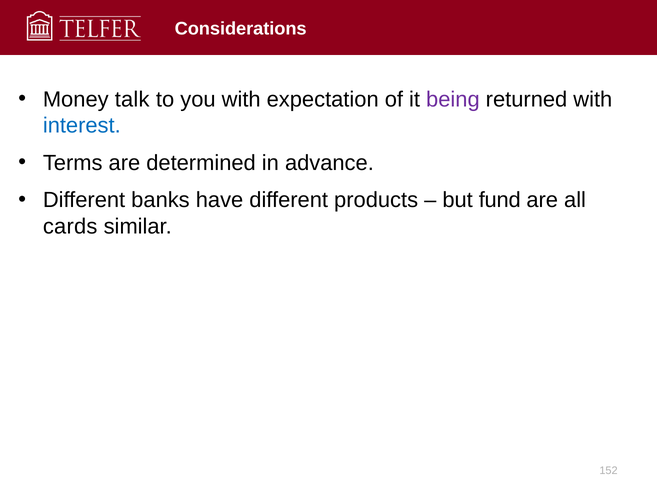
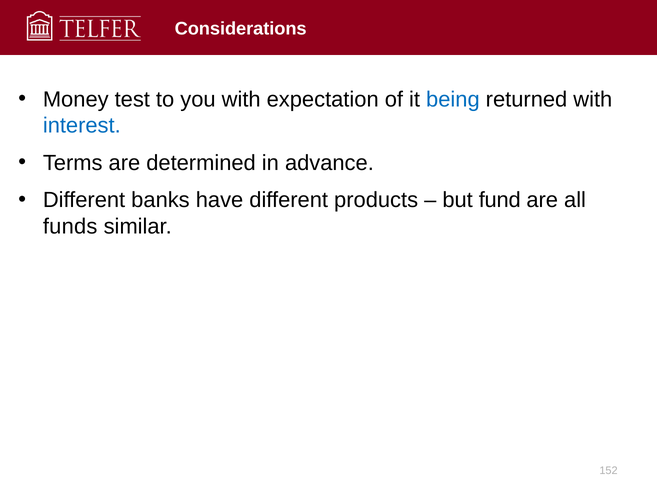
talk: talk -> test (132, 99)
being colour: purple -> blue (453, 99)
cards: cards -> funds (70, 226)
